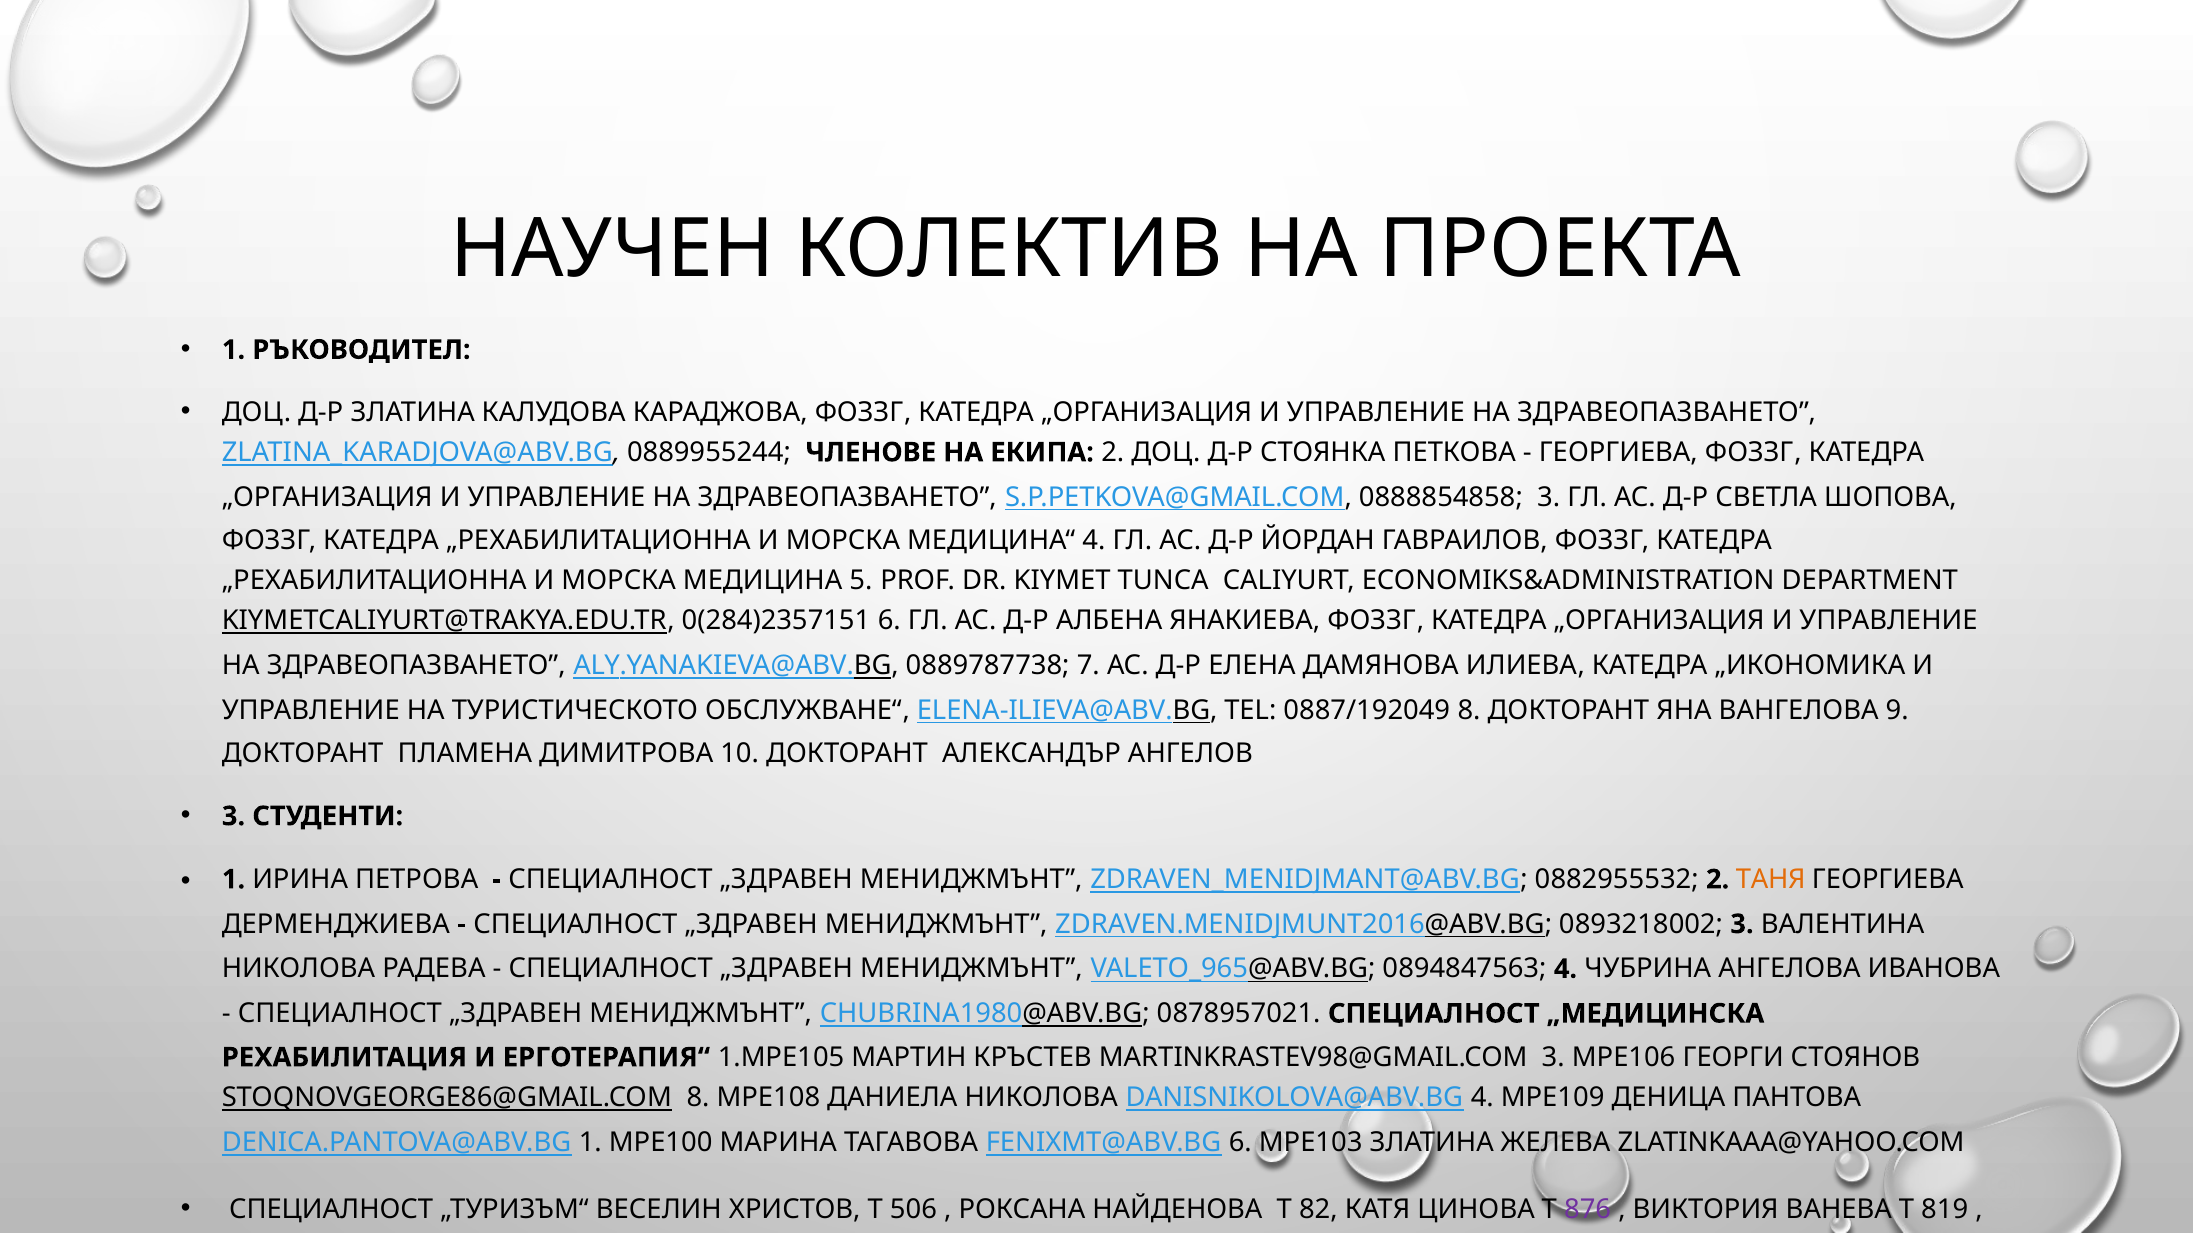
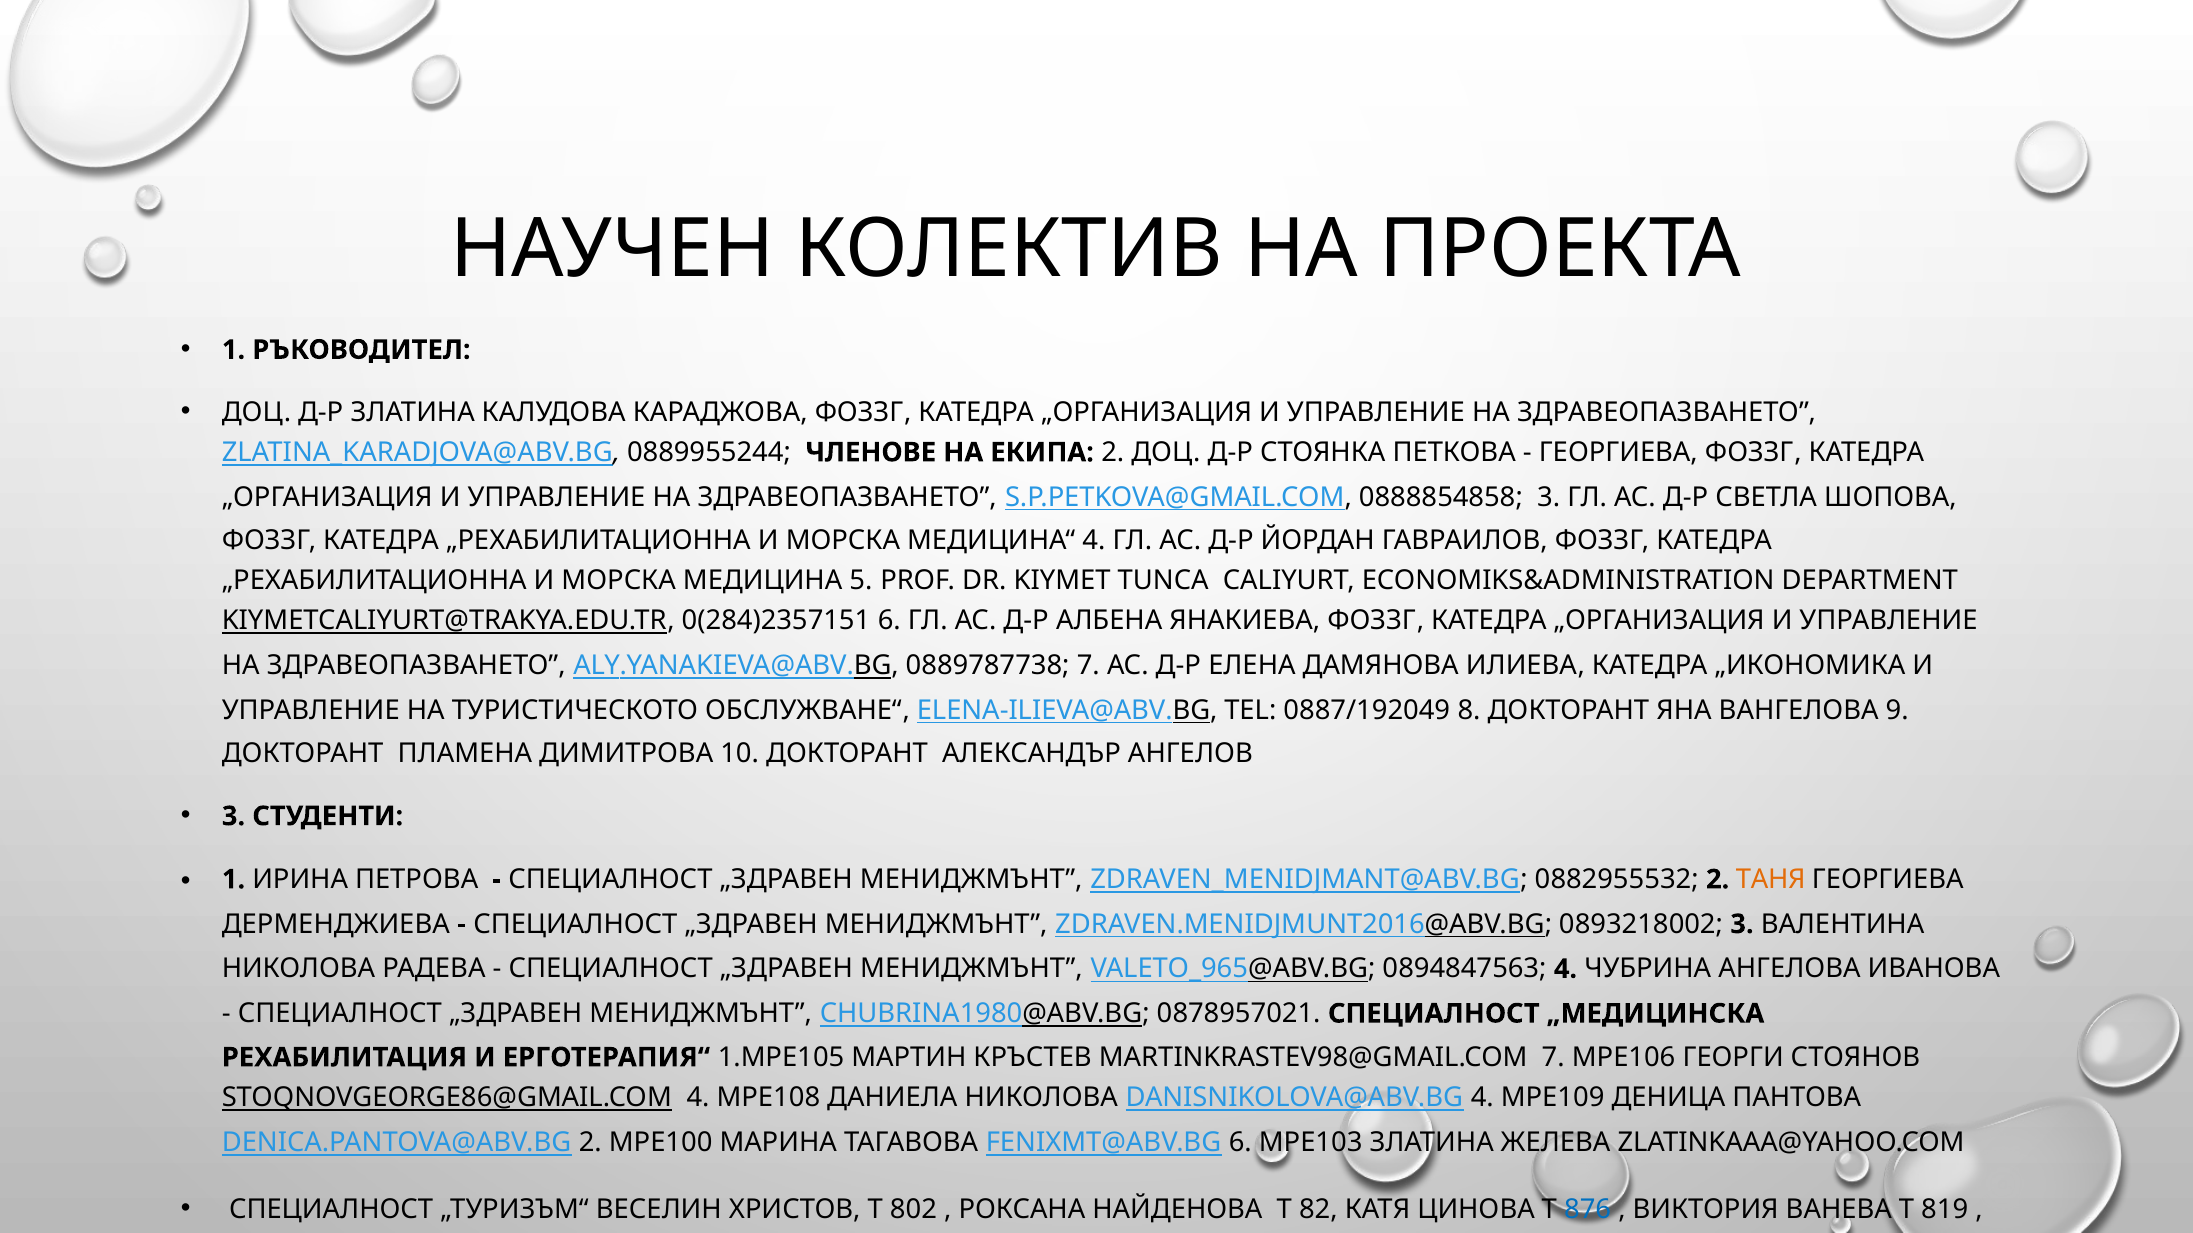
MARTINKRASTEV98@GMAIL.COM 3: 3 -> 7 (1553, 1058)
STOQNOVGEORGE86@GMAIL.COM 8: 8 -> 4 (698, 1098)
DENICA.PANTOVA@ABV.BG 1: 1 -> 2 (590, 1143)
506: 506 -> 802 (913, 1210)
876 colour: purple -> blue (1588, 1210)
